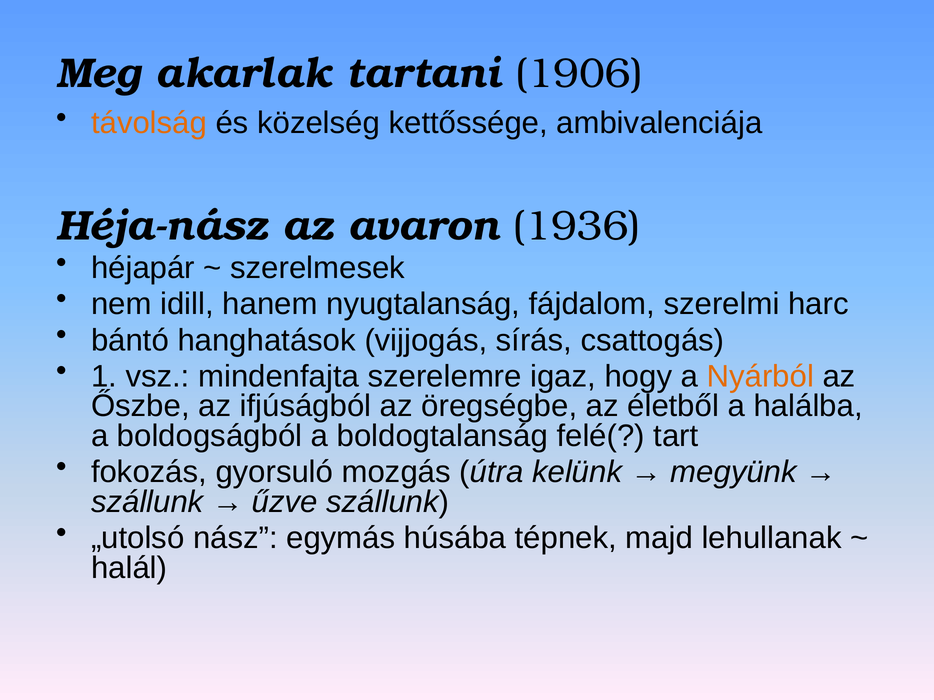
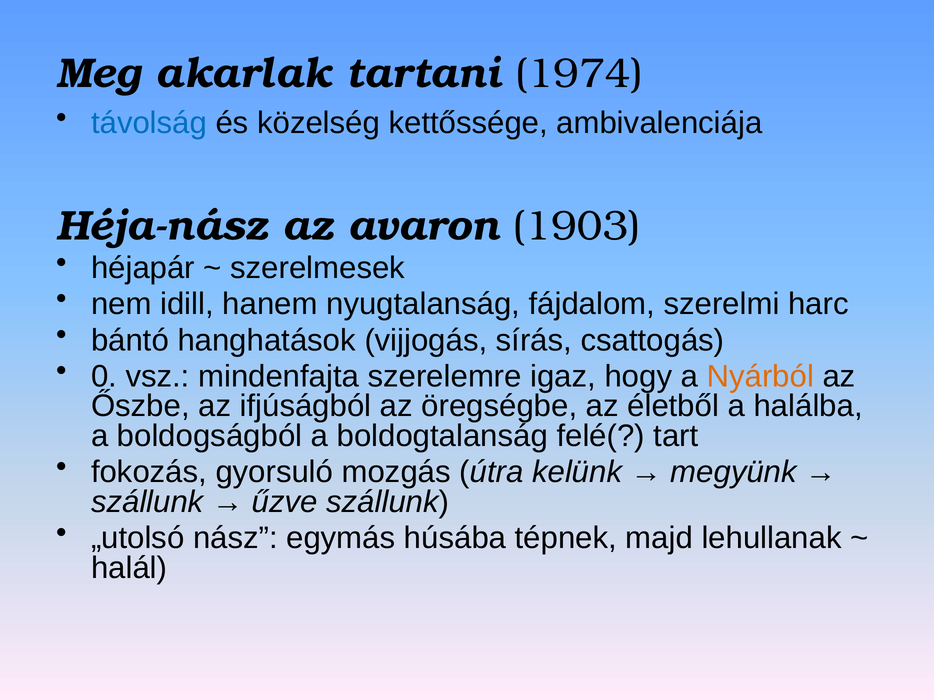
1906: 1906 -> 1974 (579, 74)
távolság colour: orange -> blue (149, 123)
1936: 1936 -> 1903 (577, 226)
1: 1 -> 0 (104, 377)
